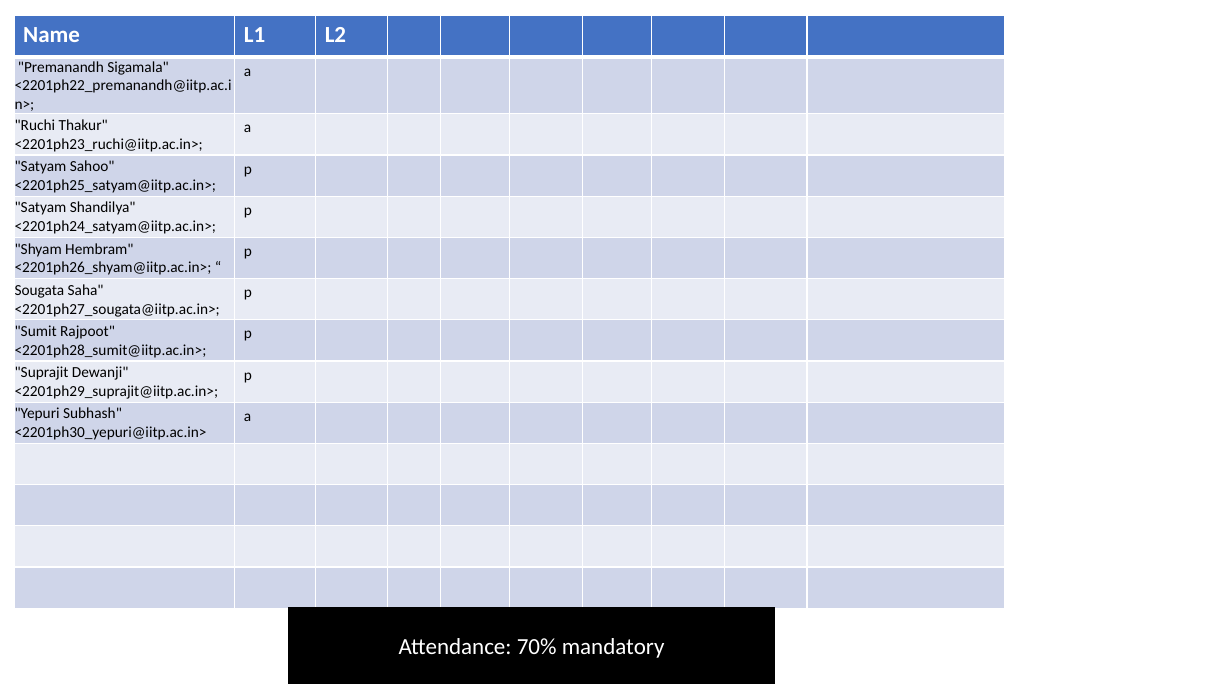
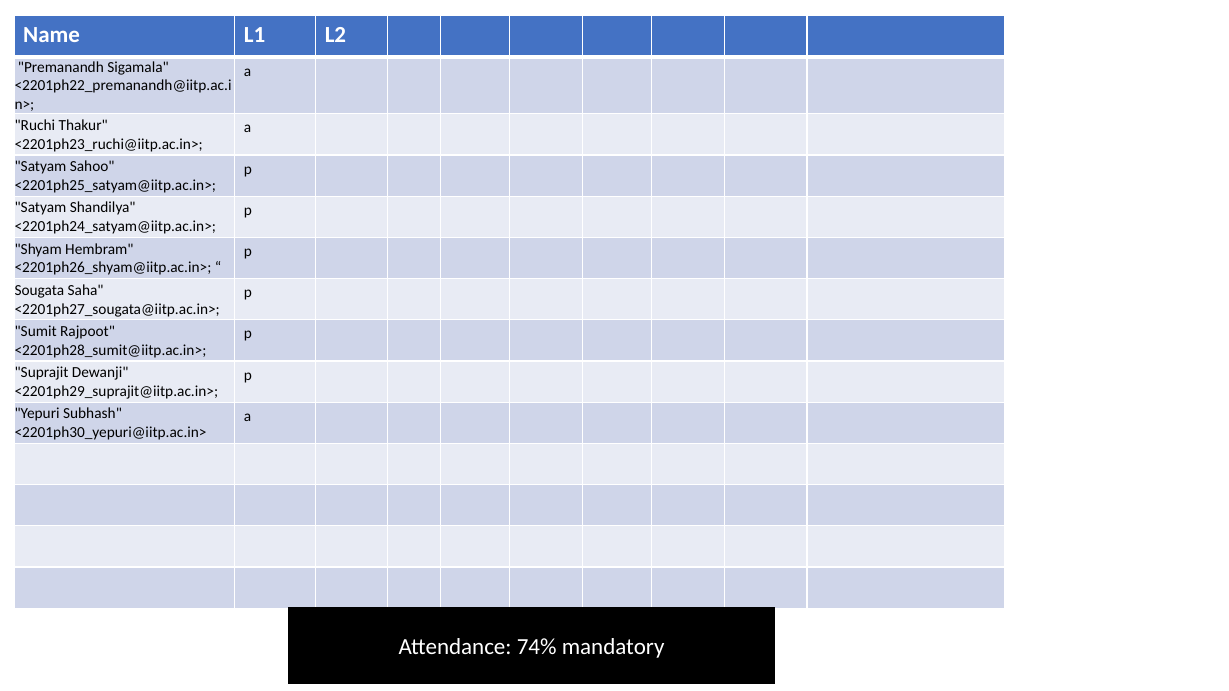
70%: 70% -> 74% (537, 647)
